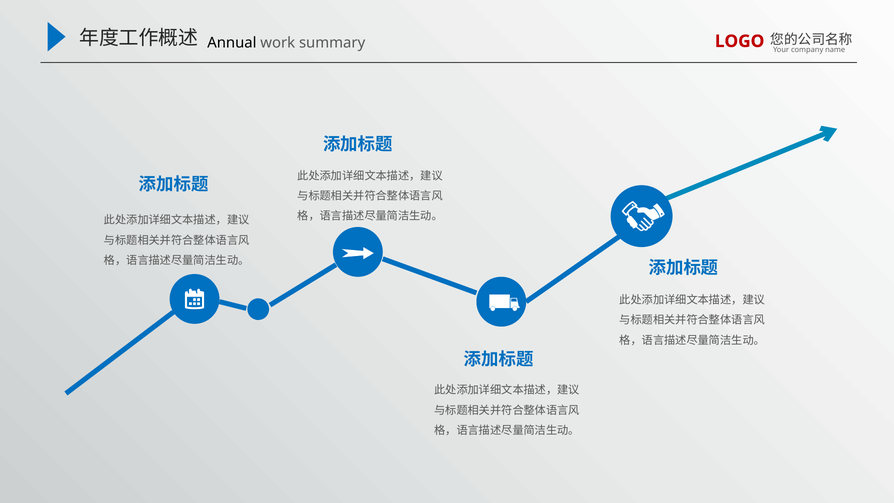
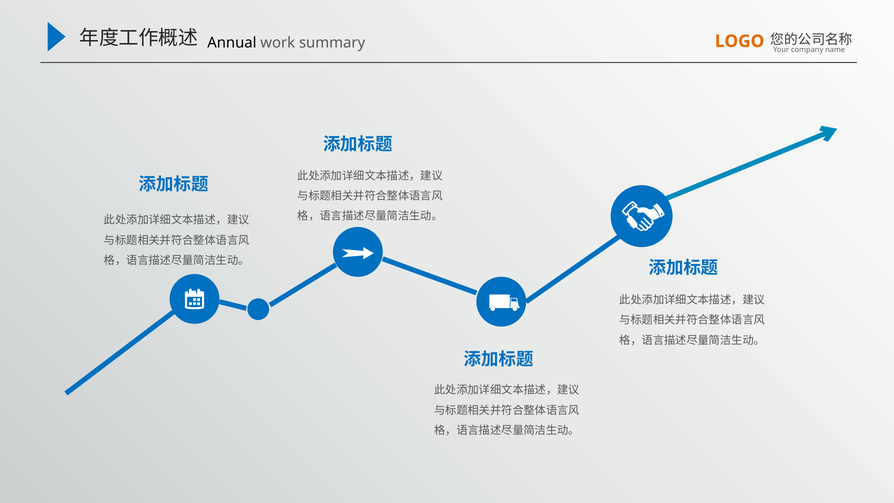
LOGO colour: red -> orange (740, 41)
